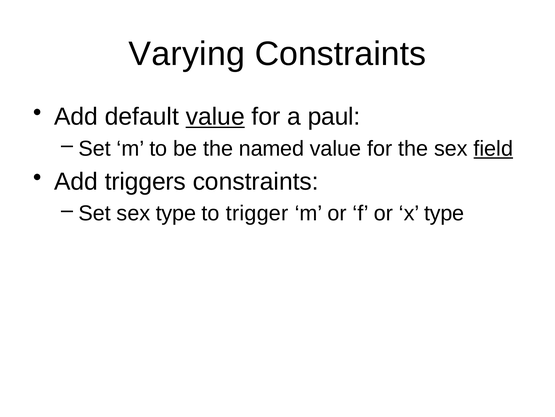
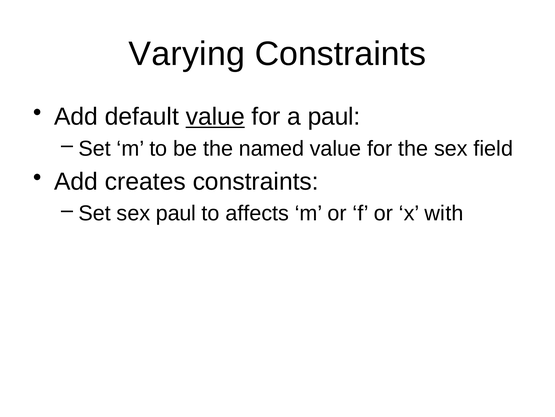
field underline: present -> none (493, 148)
triggers: triggers -> creates (145, 181)
sex type: type -> paul (176, 213)
trigger: trigger -> affects (257, 213)
x type: type -> with (444, 213)
